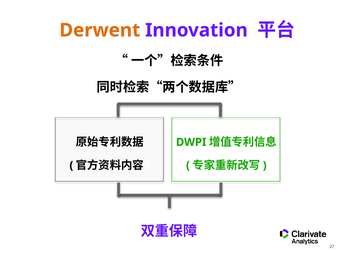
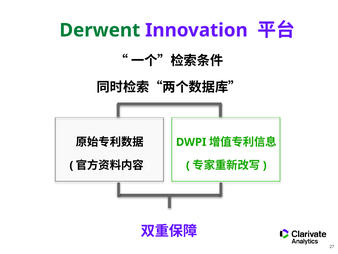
Derwent colour: orange -> green (100, 30)
